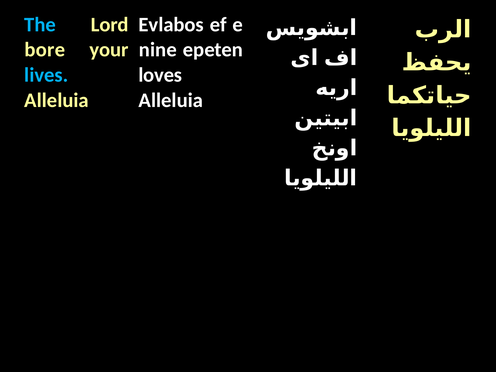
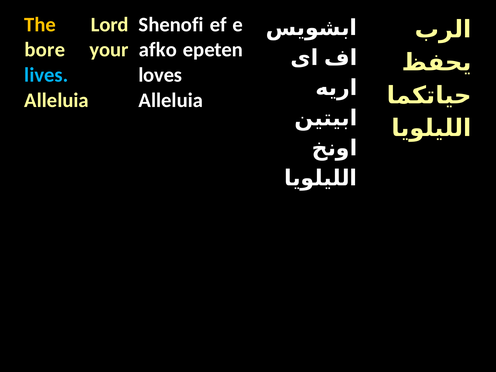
The colour: light blue -> yellow (40, 25)
Evlabos: Evlabos -> Shenofi (171, 25)
nine: nine -> afko (158, 50)
